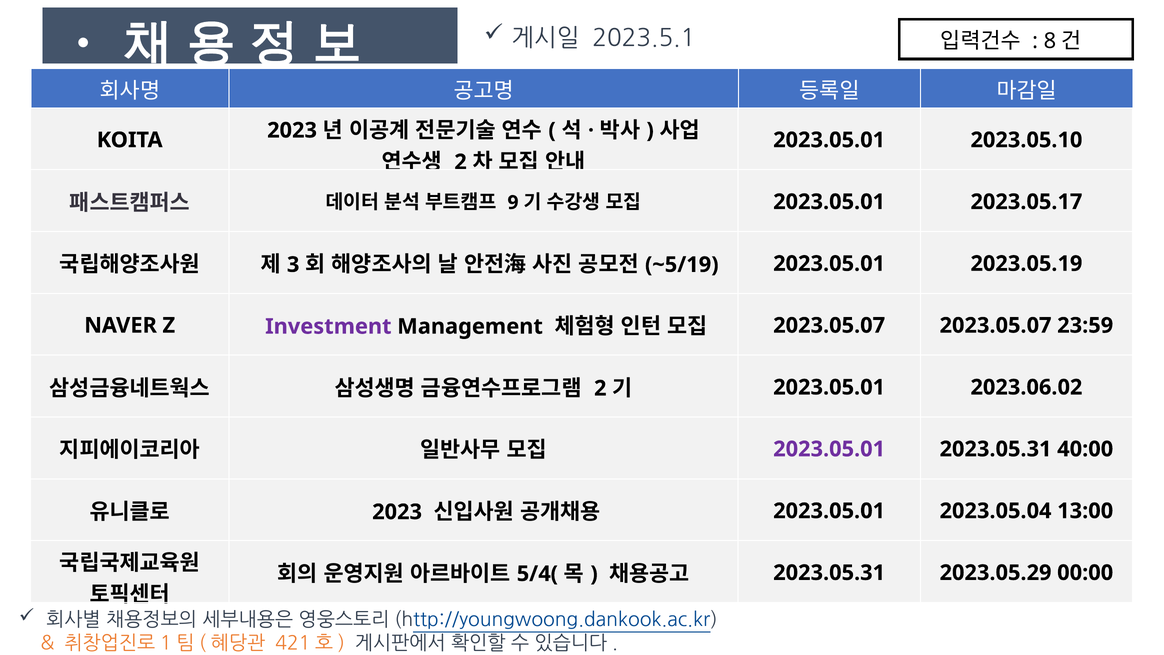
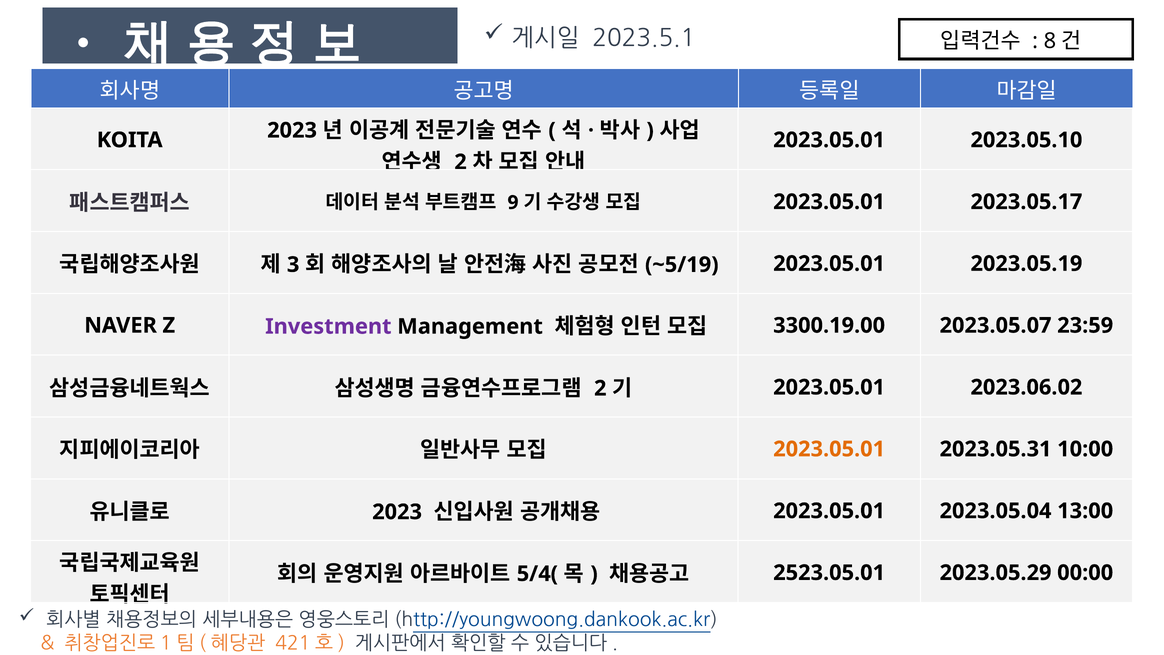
2023.05.07: 2023.05.07 -> 3300.19.00 (829, 325)
2023.05.01 colour: purple -> orange (829, 449)
40:00: 40:00 -> 10:00 (1085, 449)
2023.05.31: 2023.05.31 -> 2523.05.01 (829, 573)
